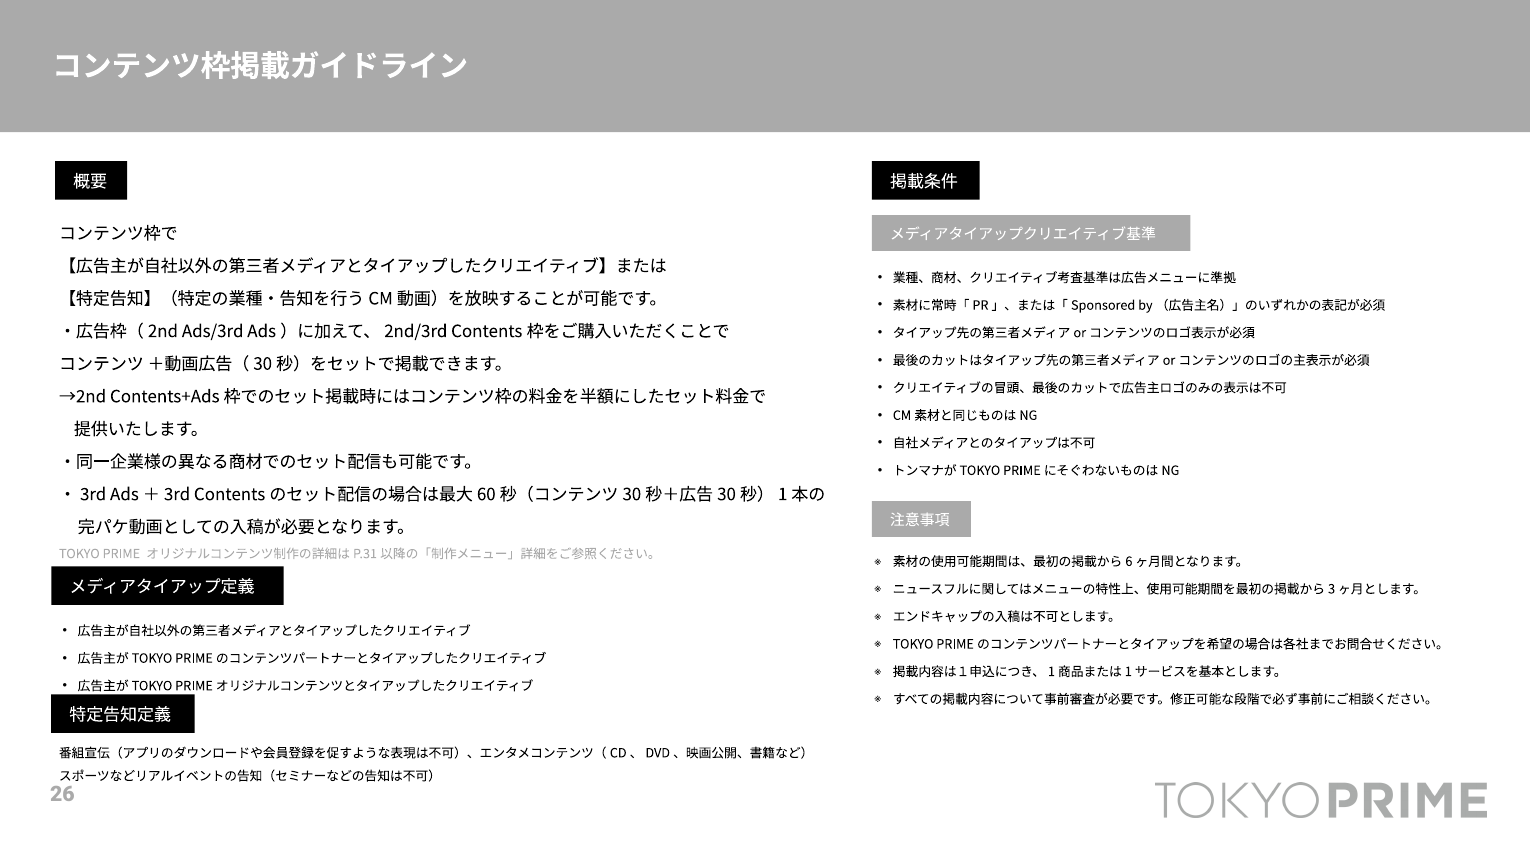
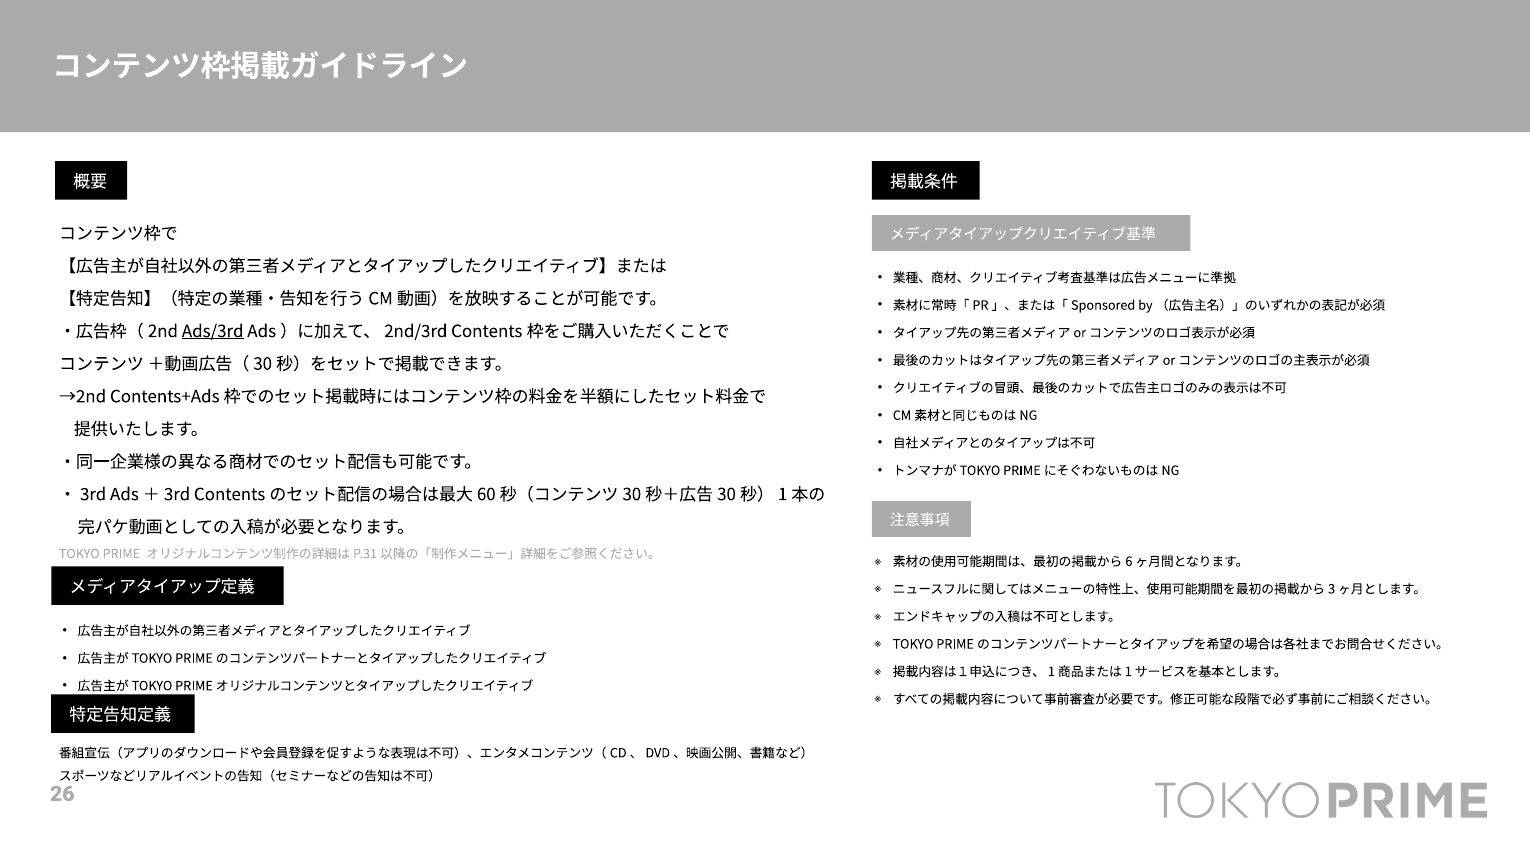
Ads/3rd underline: none -> present (213, 331)
